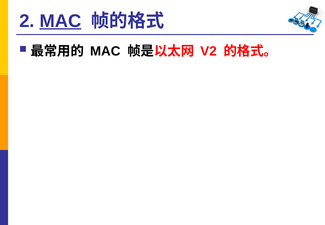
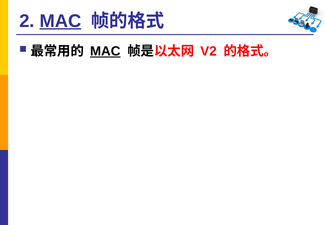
MAC underline: none -> present (105, 51)
